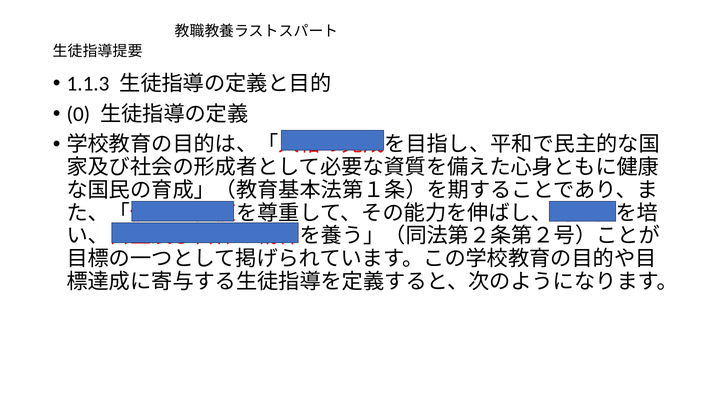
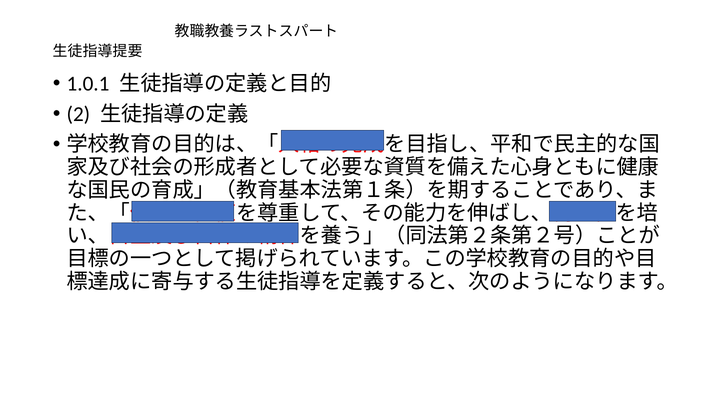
1.1.3: 1.1.3 -> 1.0.1 (88, 84)
0: 0 -> 2 (78, 114)
